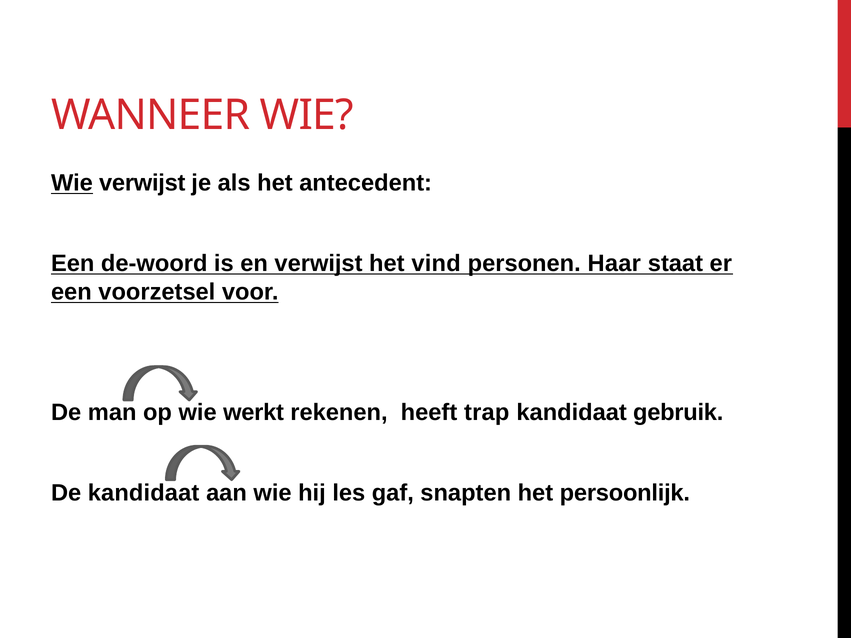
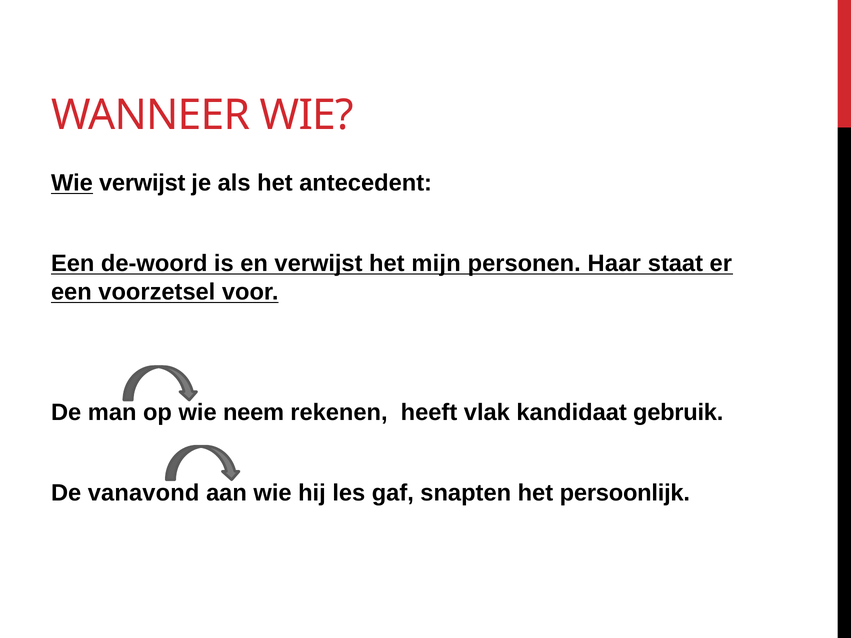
vind: vind -> mijn (436, 264)
werkt: werkt -> neem (254, 413)
trap: trap -> vlak (487, 413)
De kandidaat: kandidaat -> vanavond (144, 493)
